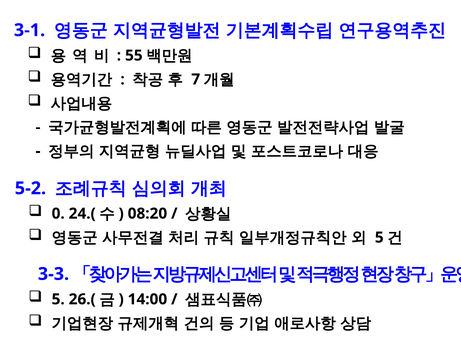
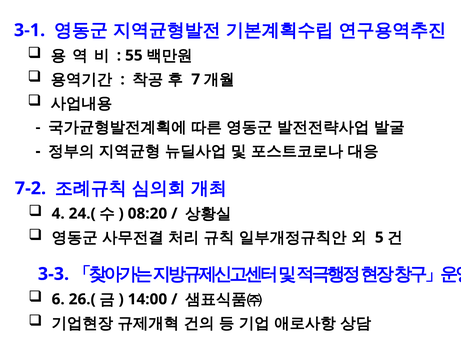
5-2: 5-2 -> 7-2 (30, 189)
0: 0 -> 4 (58, 214)
5: 5 -> 6 (58, 300)
